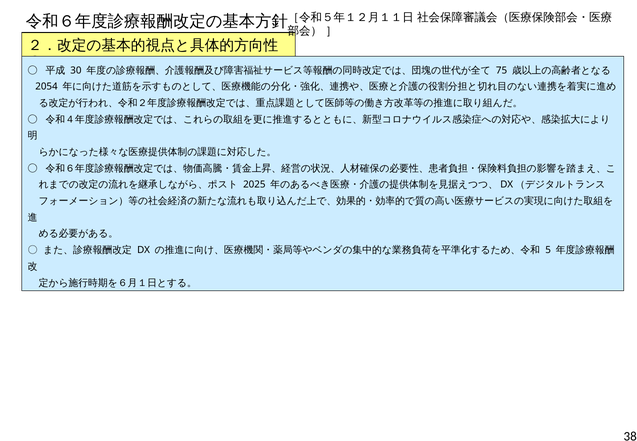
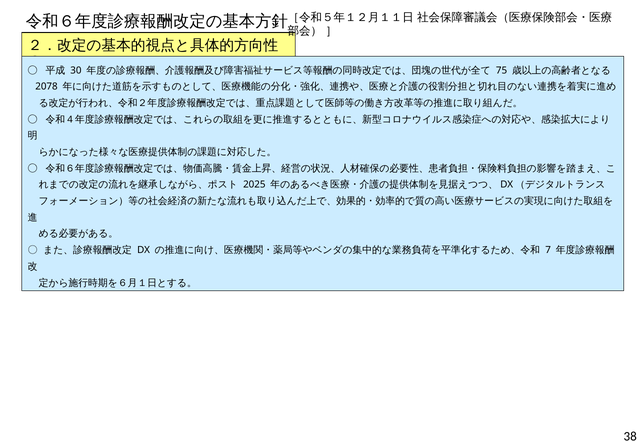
2054: 2054 -> 2078 (46, 87)
5: 5 -> 7 (548, 250)
